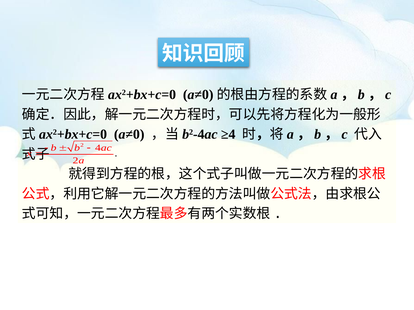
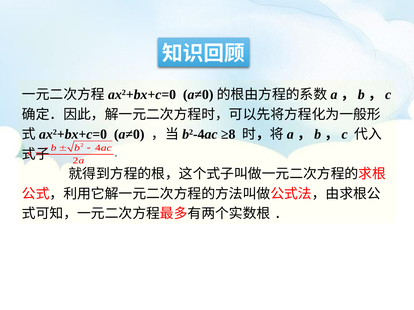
≥4: ≥4 -> ≥8 (228, 135)
